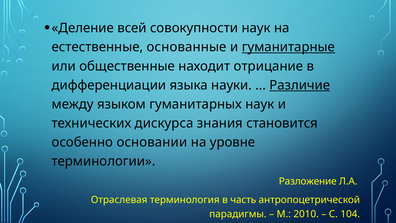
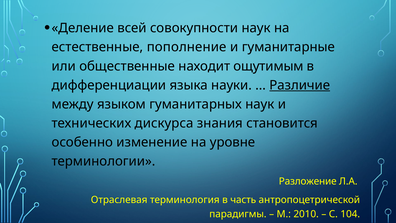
основанные: основанные -> пополнение (187, 47)
гуманитарные underline: present -> none (288, 47)
отрицание: отрицание -> ощутимым (269, 66)
основании: основании -> изменение (152, 142)
